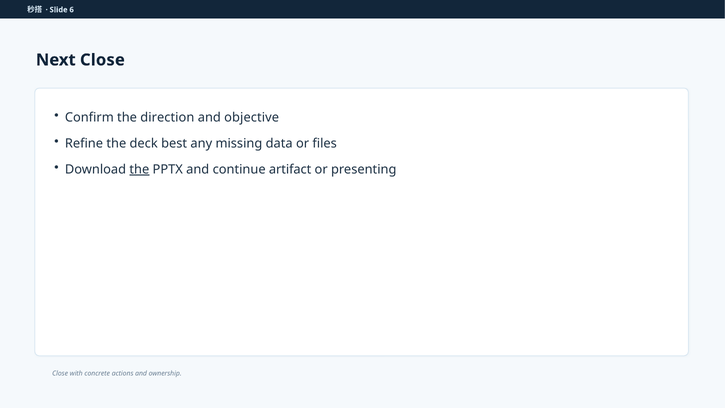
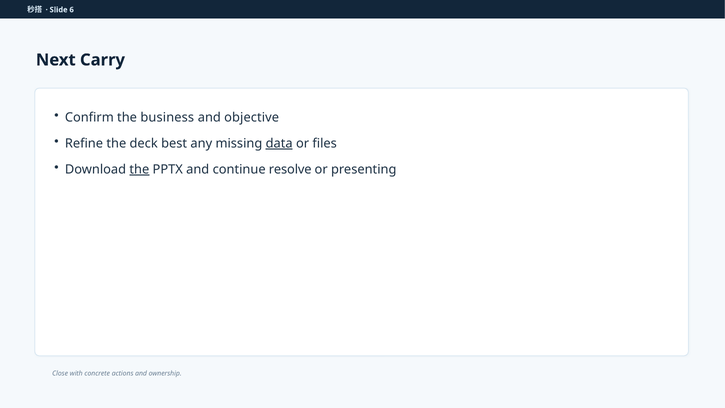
Next Close: Close -> Carry (102, 60)
direction: direction -> business (167, 117)
data underline: none -> present (279, 143)
artifact: artifact -> resolve (290, 169)
